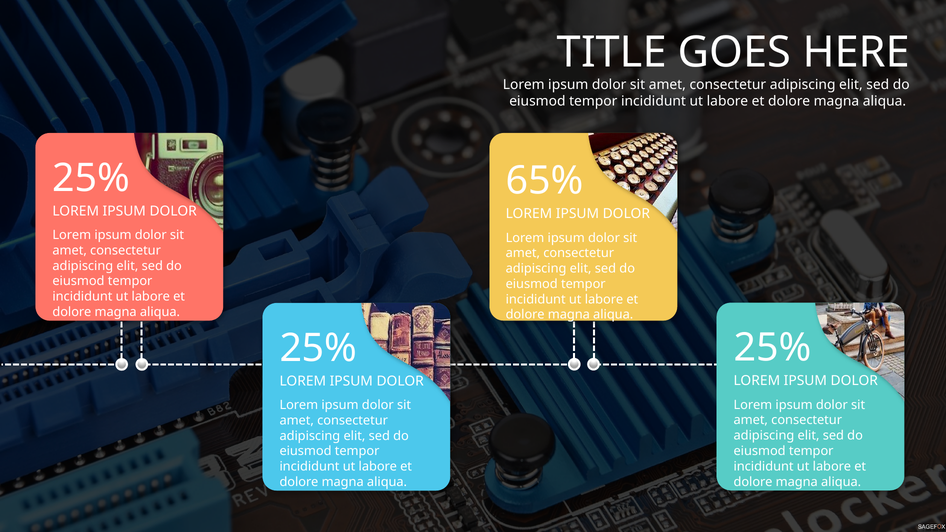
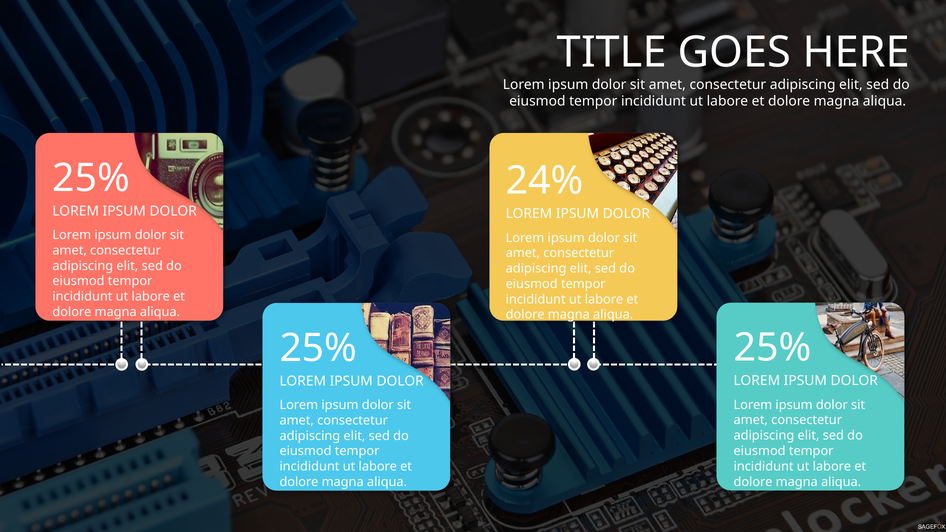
65%: 65% -> 24% (545, 181)
